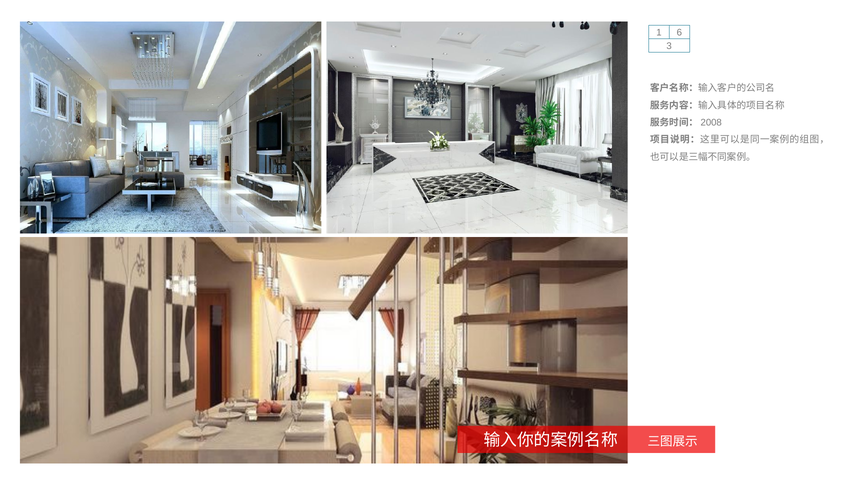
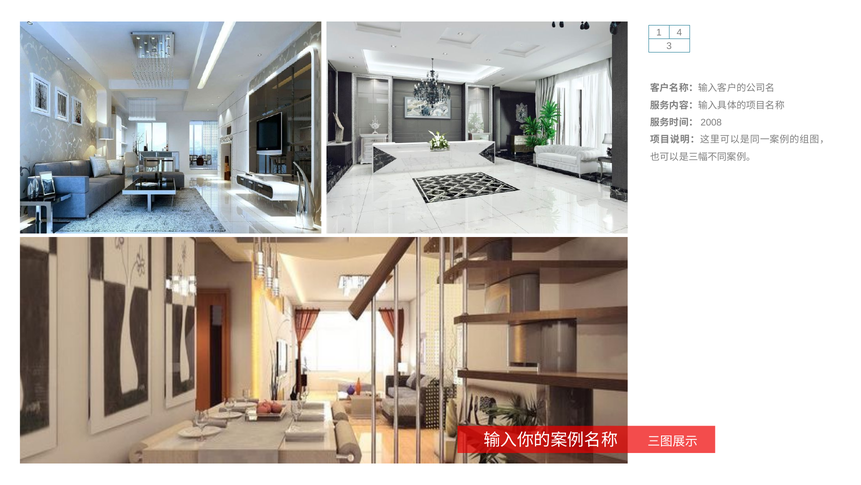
6: 6 -> 4 (679, 33)
